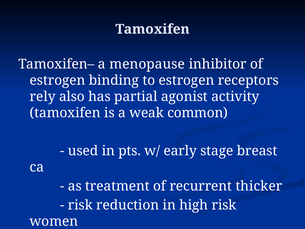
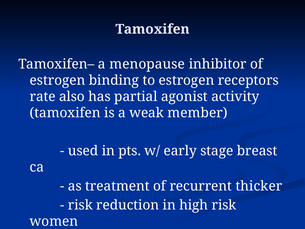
rely: rely -> rate (43, 97)
common: common -> member (197, 113)
